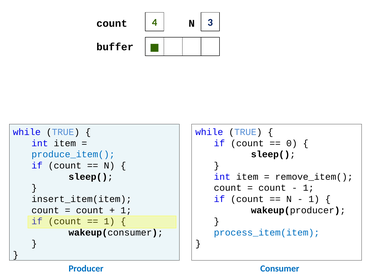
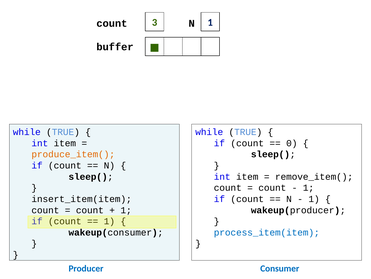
4: 4 -> 3 (155, 22)
N 3: 3 -> 1 (210, 22)
produce_item( colour: blue -> orange (73, 154)
